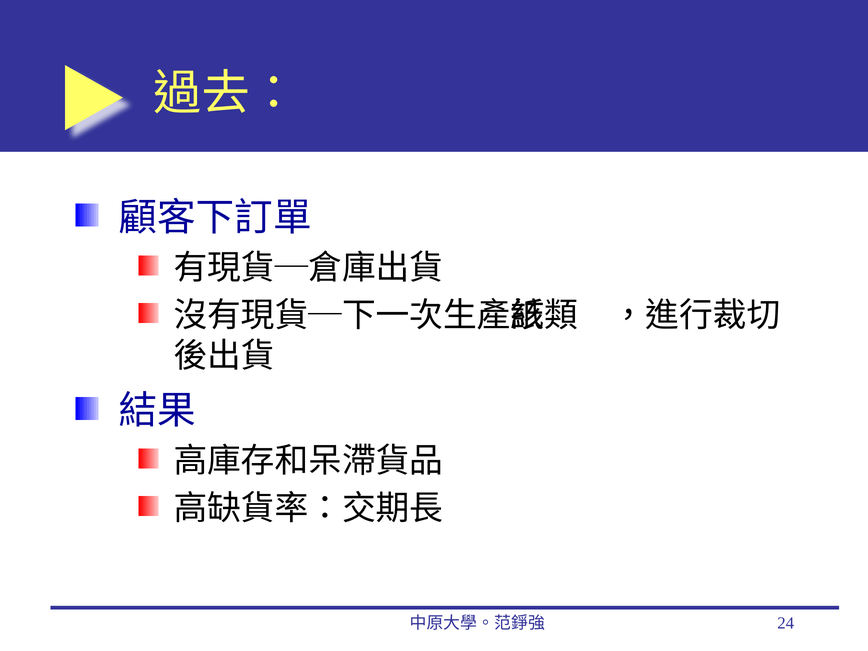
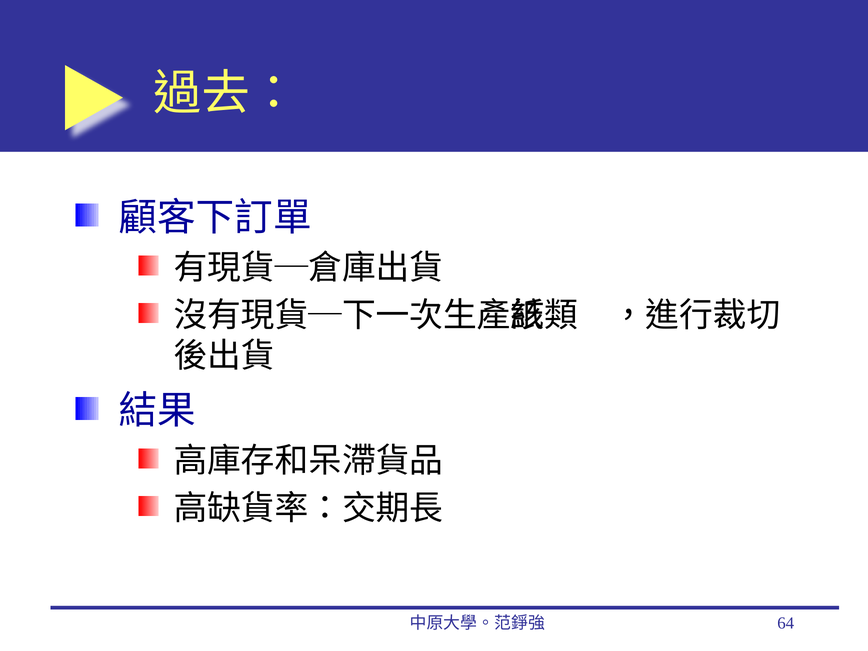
24: 24 -> 64 (786, 623)
